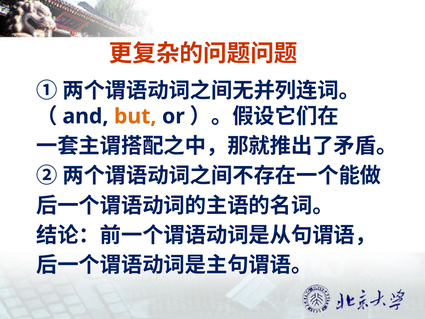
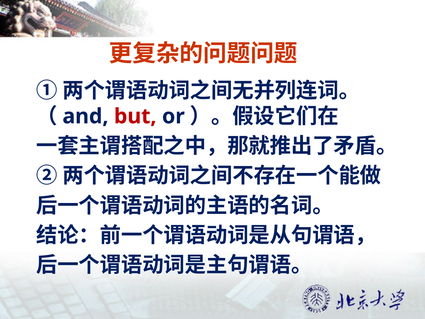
but colour: orange -> red (135, 116)
